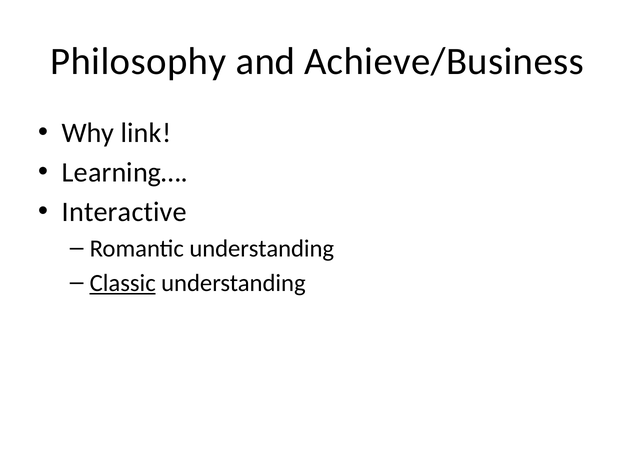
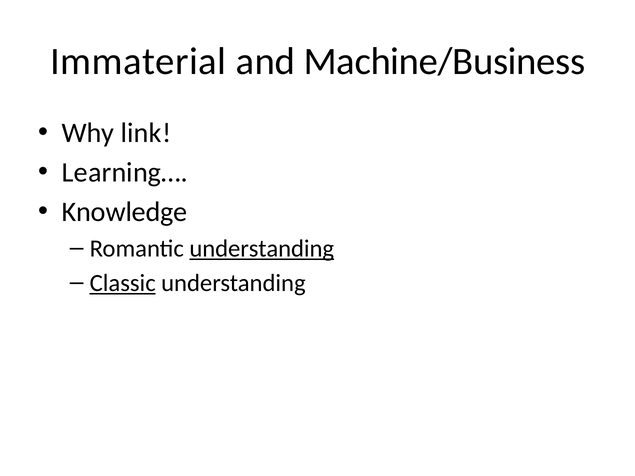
Philosophy: Philosophy -> Immaterial (138, 61)
Achieve/Business: Achieve/Business -> Machine/Business (444, 61)
Interactive: Interactive -> Knowledge (125, 212)
understanding underline: none -> present (262, 249)
